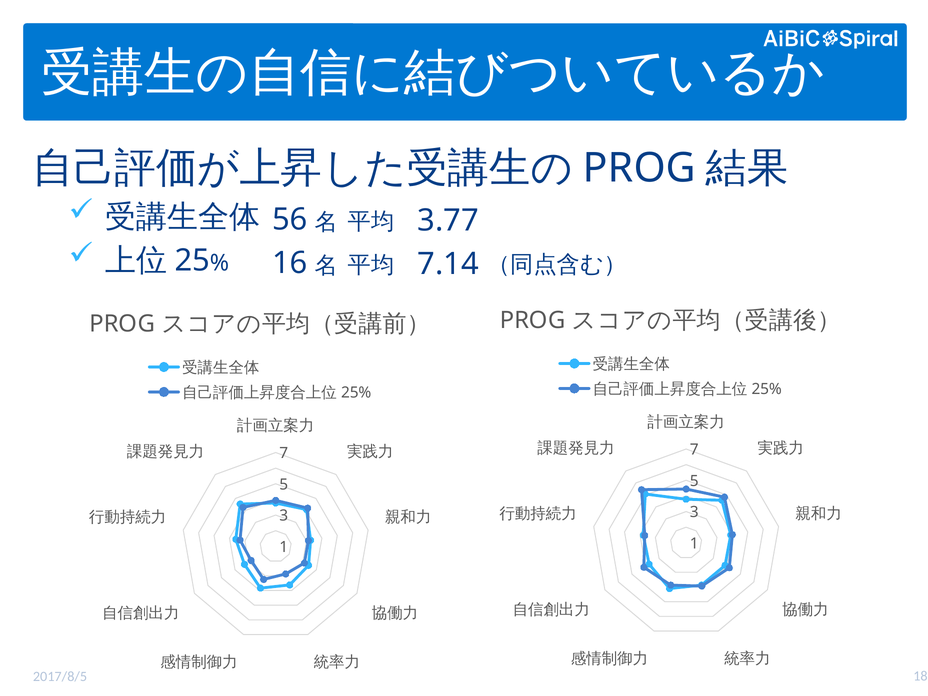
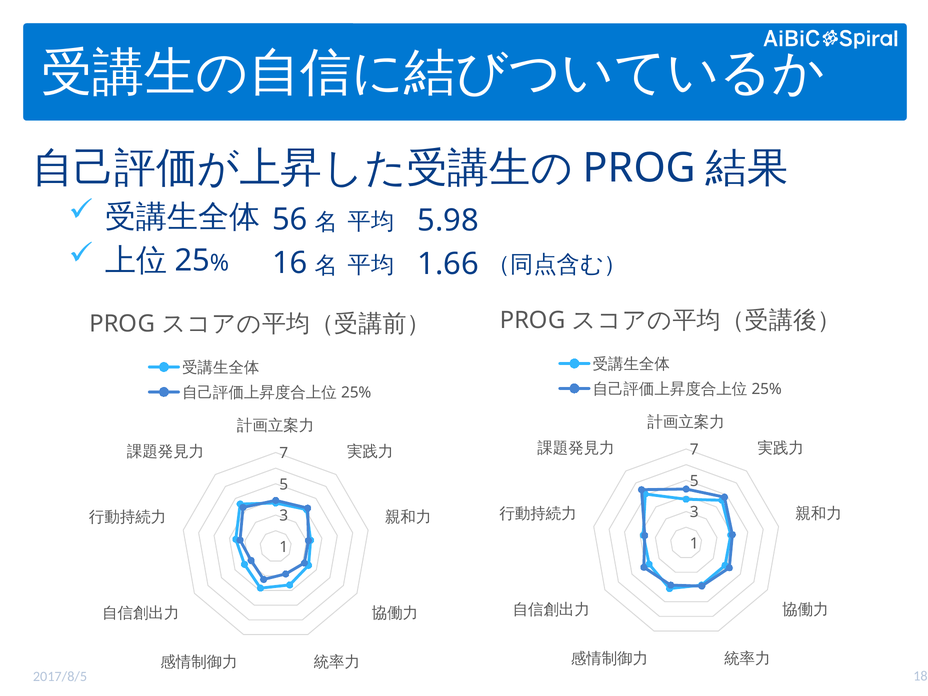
3.77: 3.77 -> 5.98 (448, 220)
7.14: 7.14 -> 1.66 (448, 264)
